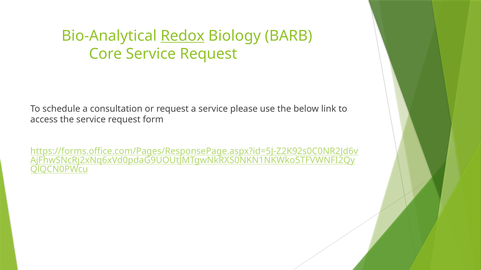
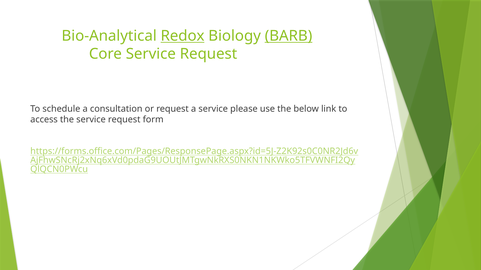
BARB underline: none -> present (289, 36)
